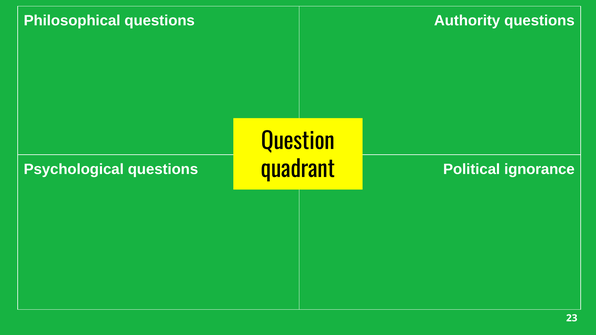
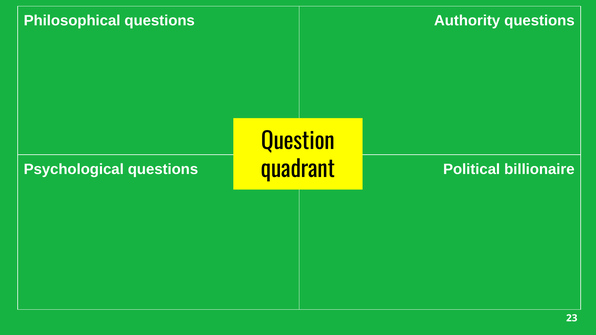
ignorance: ignorance -> billionaire (539, 169)
